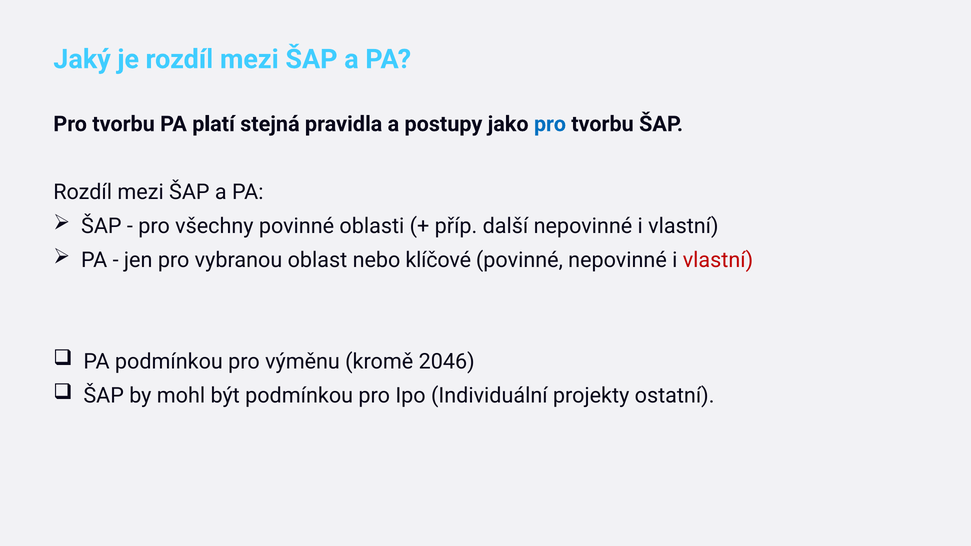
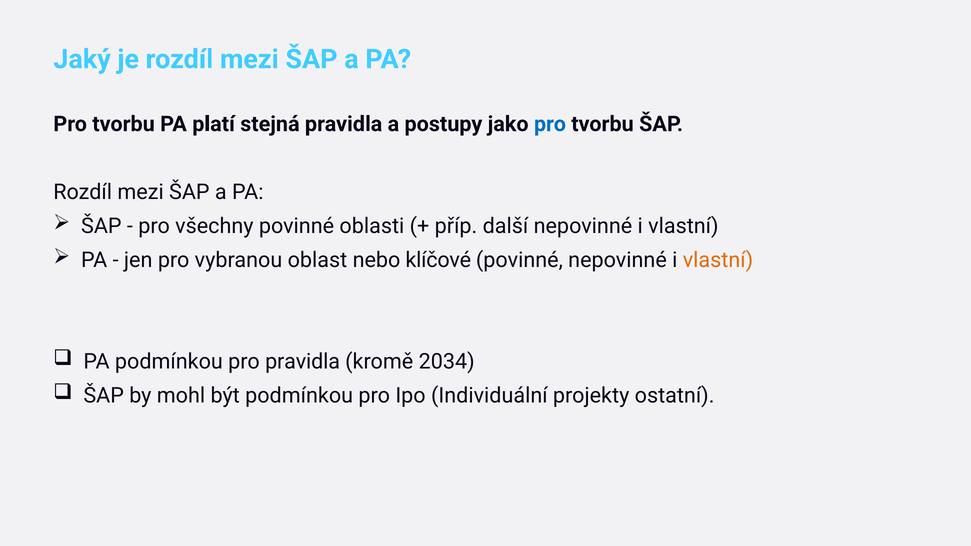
vlastní colour: red -> orange (718, 260)
pro výměnu: výměnu -> pravidla (303, 362)
2046: 2046 -> 2034 (447, 362)
